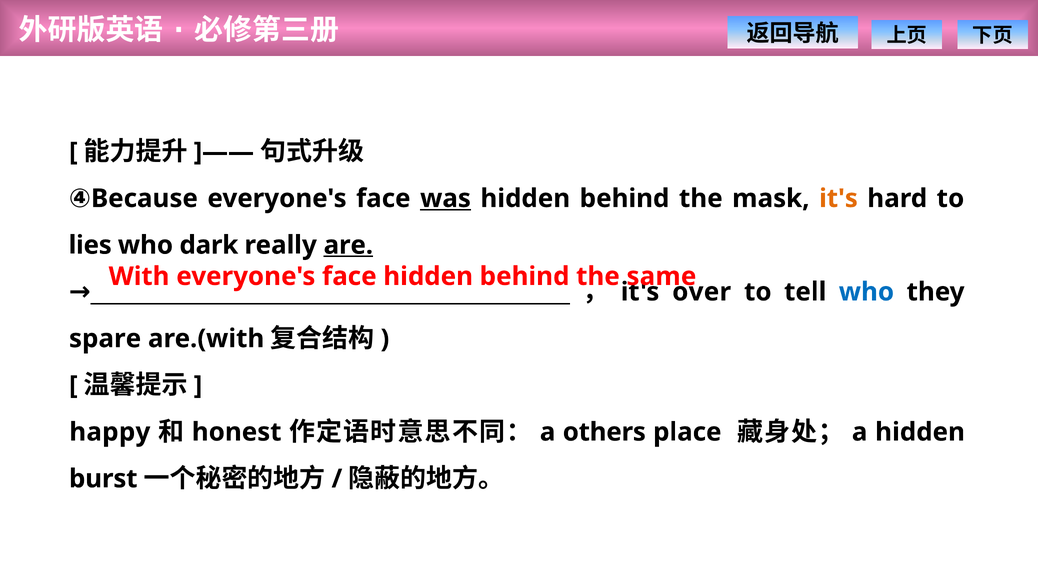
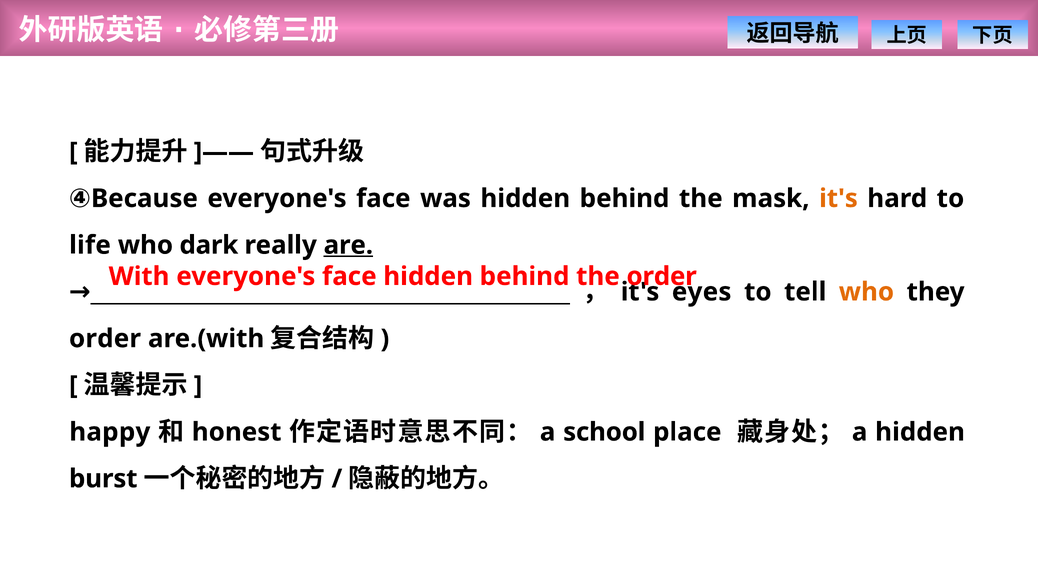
was underline: present -> none (446, 198)
lies: lies -> life (90, 245)
same: same -> order (662, 276)
over: over -> eyes (702, 292)
who colour: blue -> orange (866, 292)
spare: spare -> order (105, 339)
others: others -> school (604, 432)
